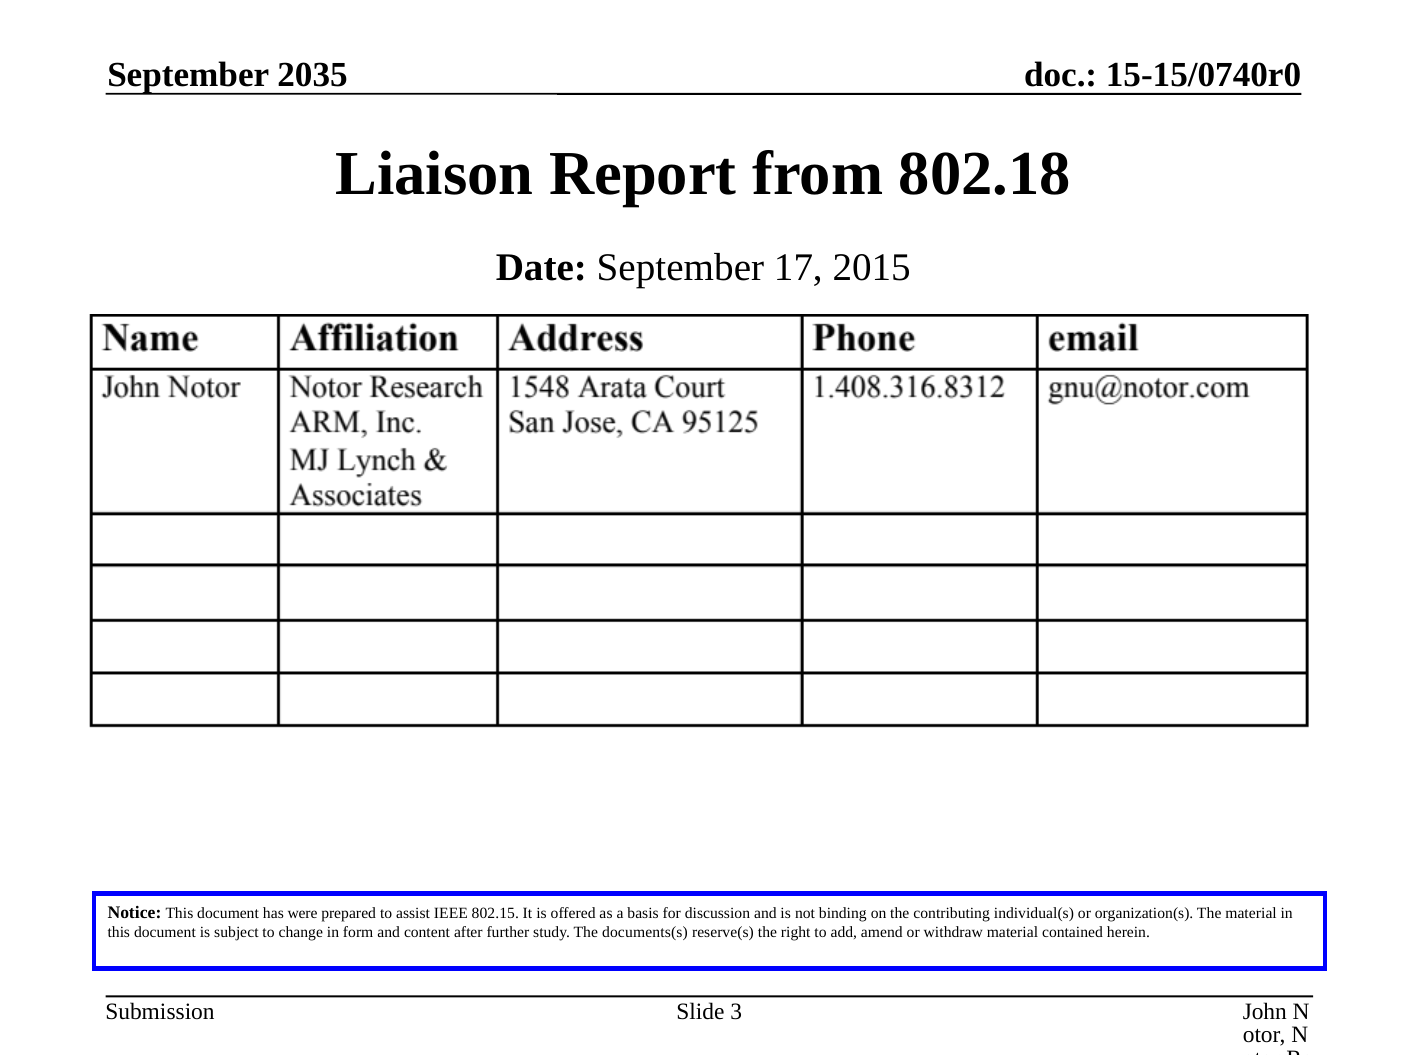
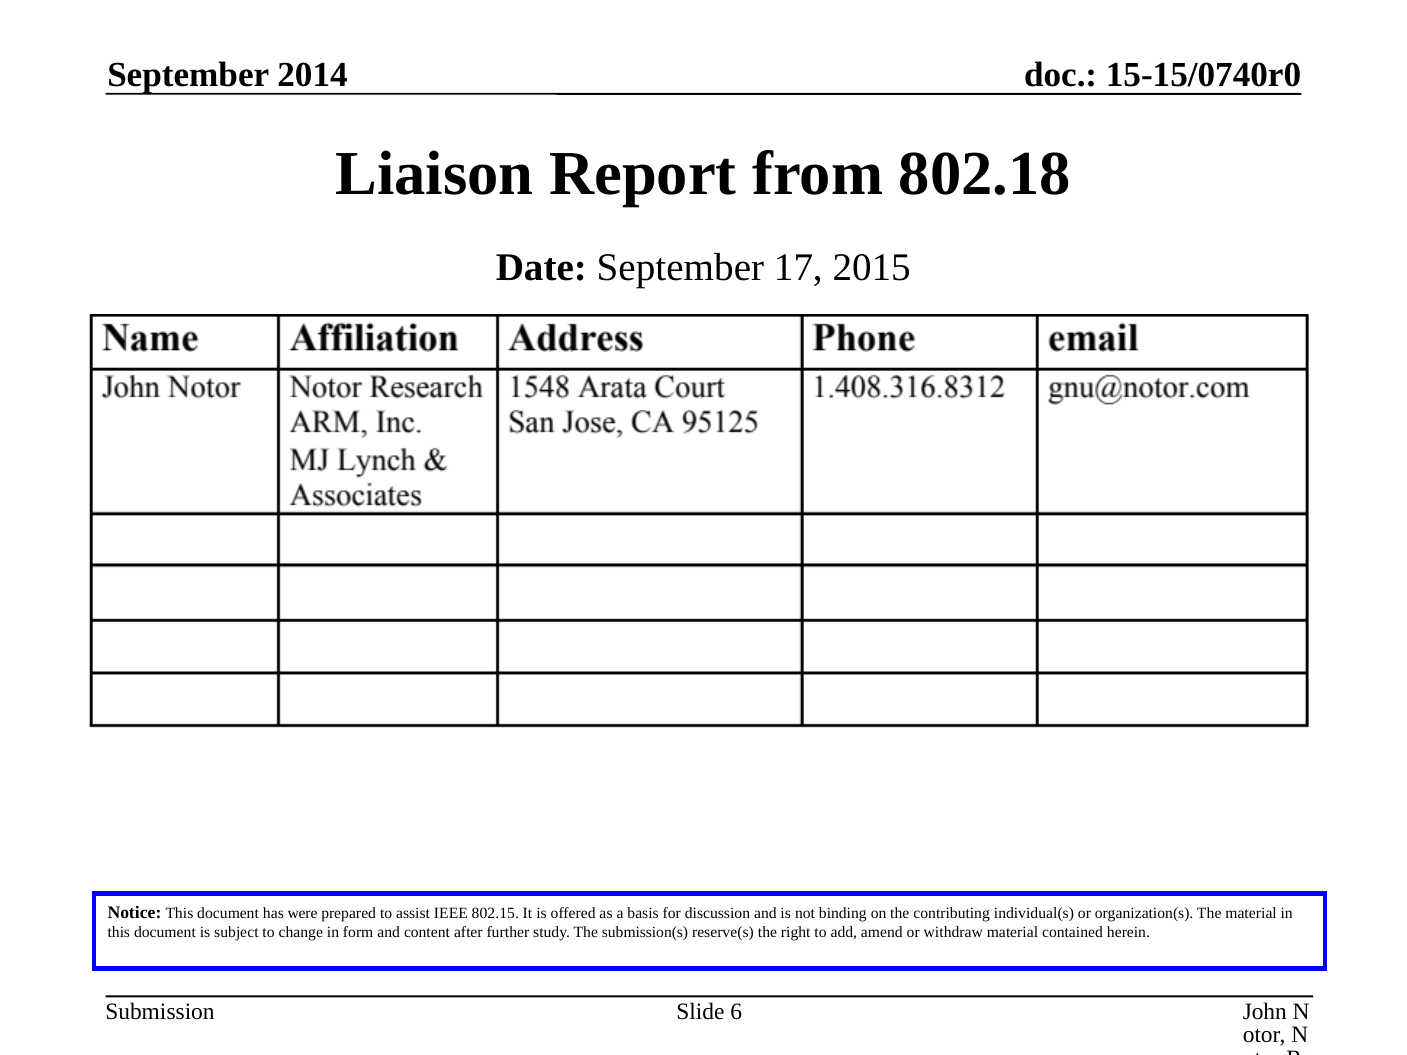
2035: 2035 -> 2014 (313, 75)
documents(s: documents(s -> submission(s (645, 932)
3: 3 -> 6 (736, 1012)
